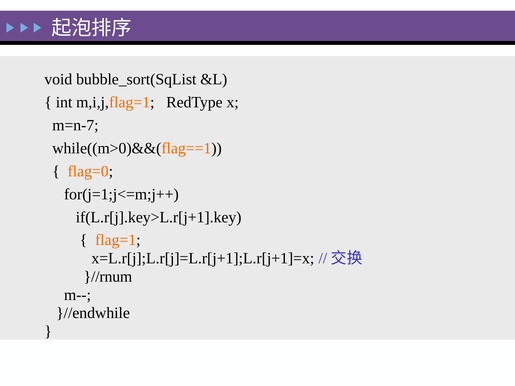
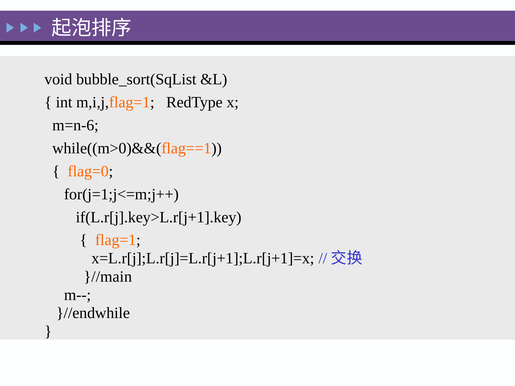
m=n-7: m=n-7 -> m=n-6 (75, 125)
}//rnum: }//rnum -> }//main (108, 277)
